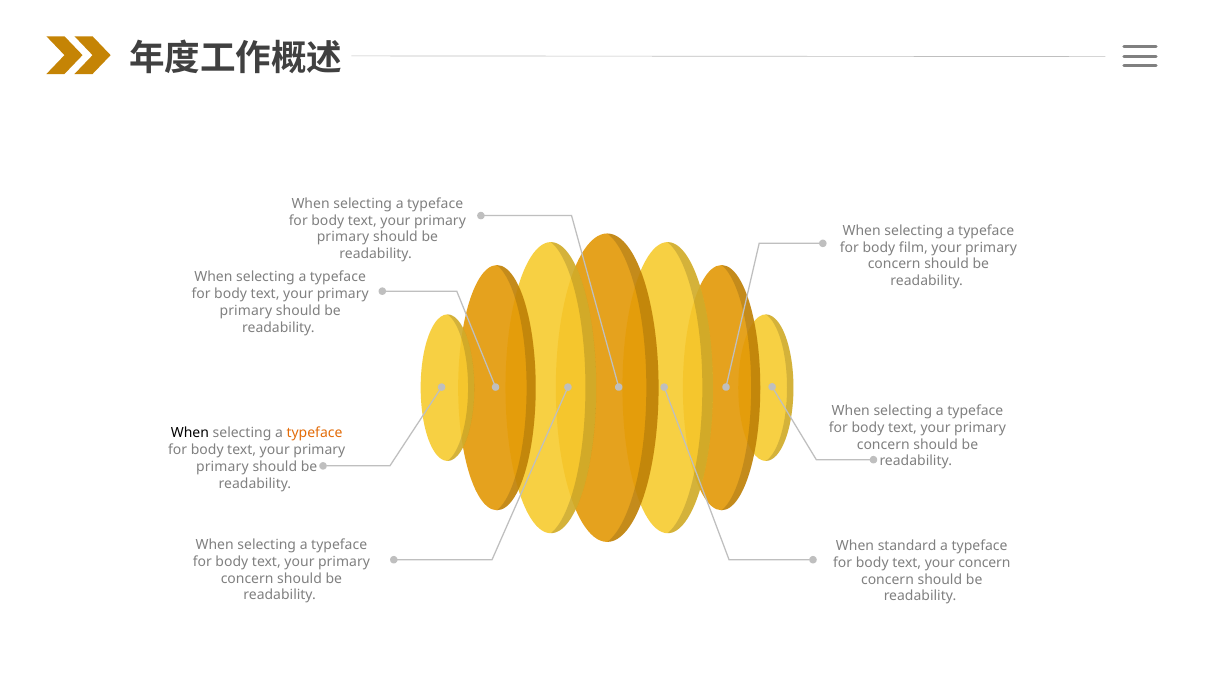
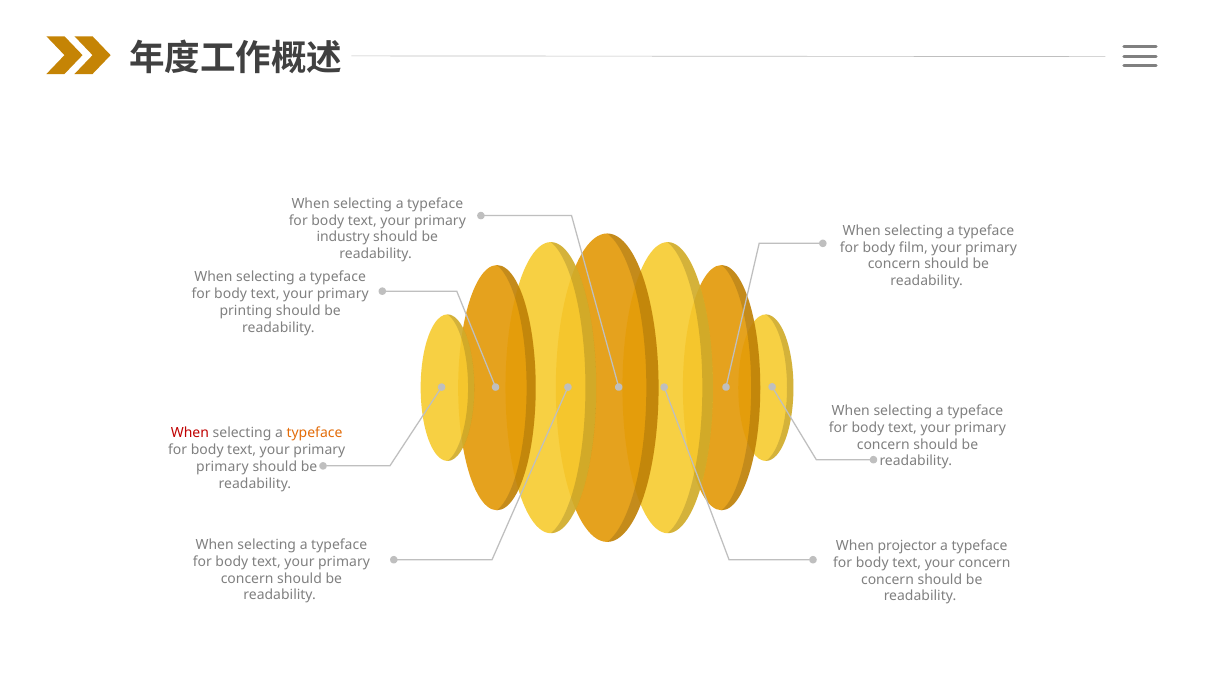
primary: primary -> industry (343, 237)
primary: primary -> printing (246, 310)
When colour: black -> red (190, 433)
standard: standard -> projector (907, 546)
